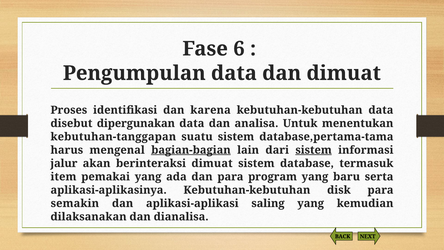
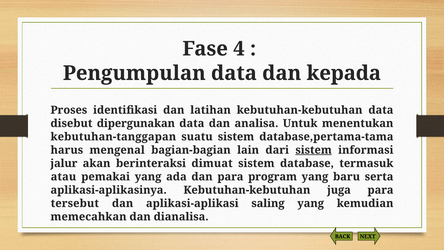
6: 6 -> 4 (239, 49)
dan dimuat: dimuat -> kepada (344, 73)
karena: karena -> latihan (211, 110)
bagian-bagian underline: present -> none (191, 150)
item: item -> atau (63, 177)
disk: disk -> juga (339, 190)
semakin: semakin -> tersebut (75, 203)
dilaksanakan: dilaksanakan -> memecahkan (89, 216)
